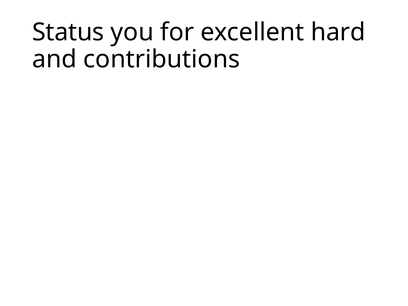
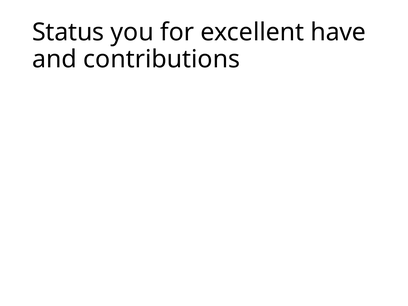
hard: hard -> have (338, 32)
